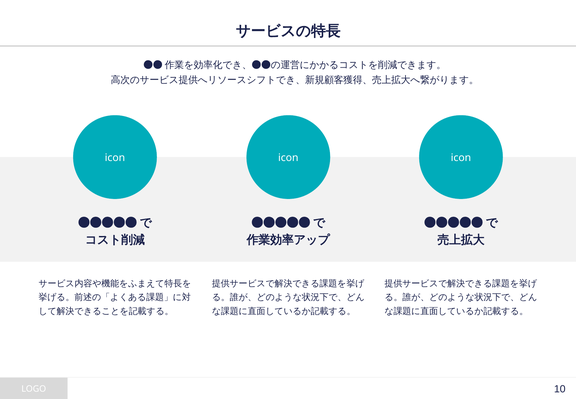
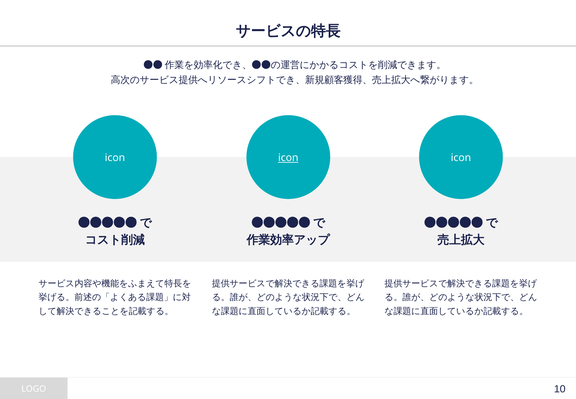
icon underline: none -> present (288, 158)
